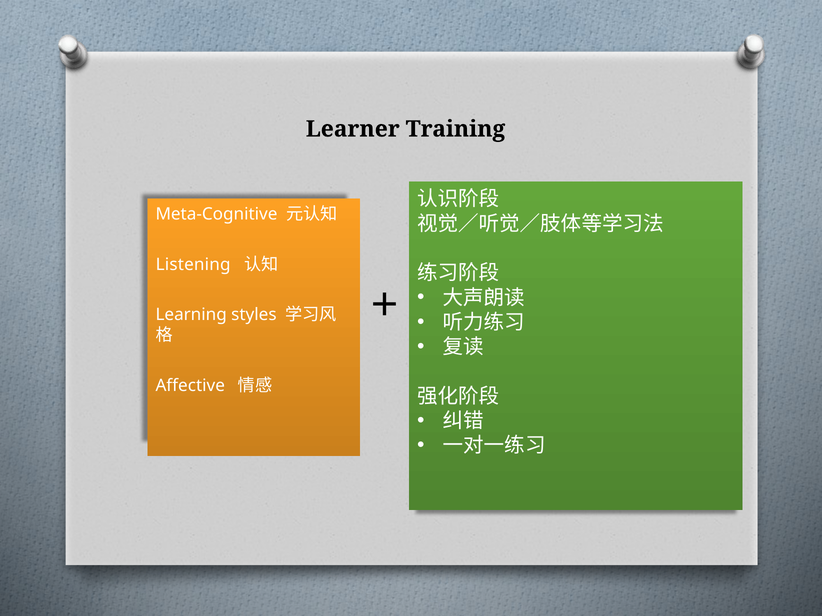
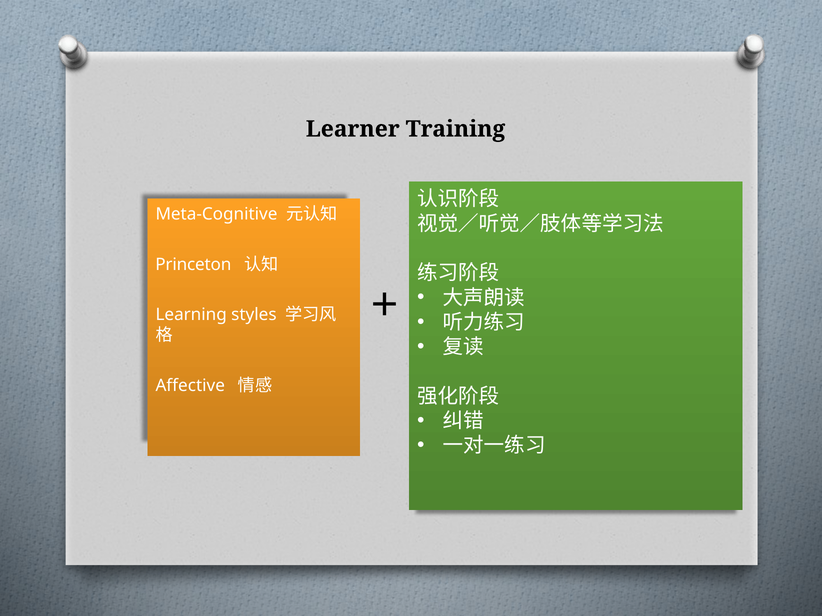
Listening: Listening -> Princeton (193, 265)
